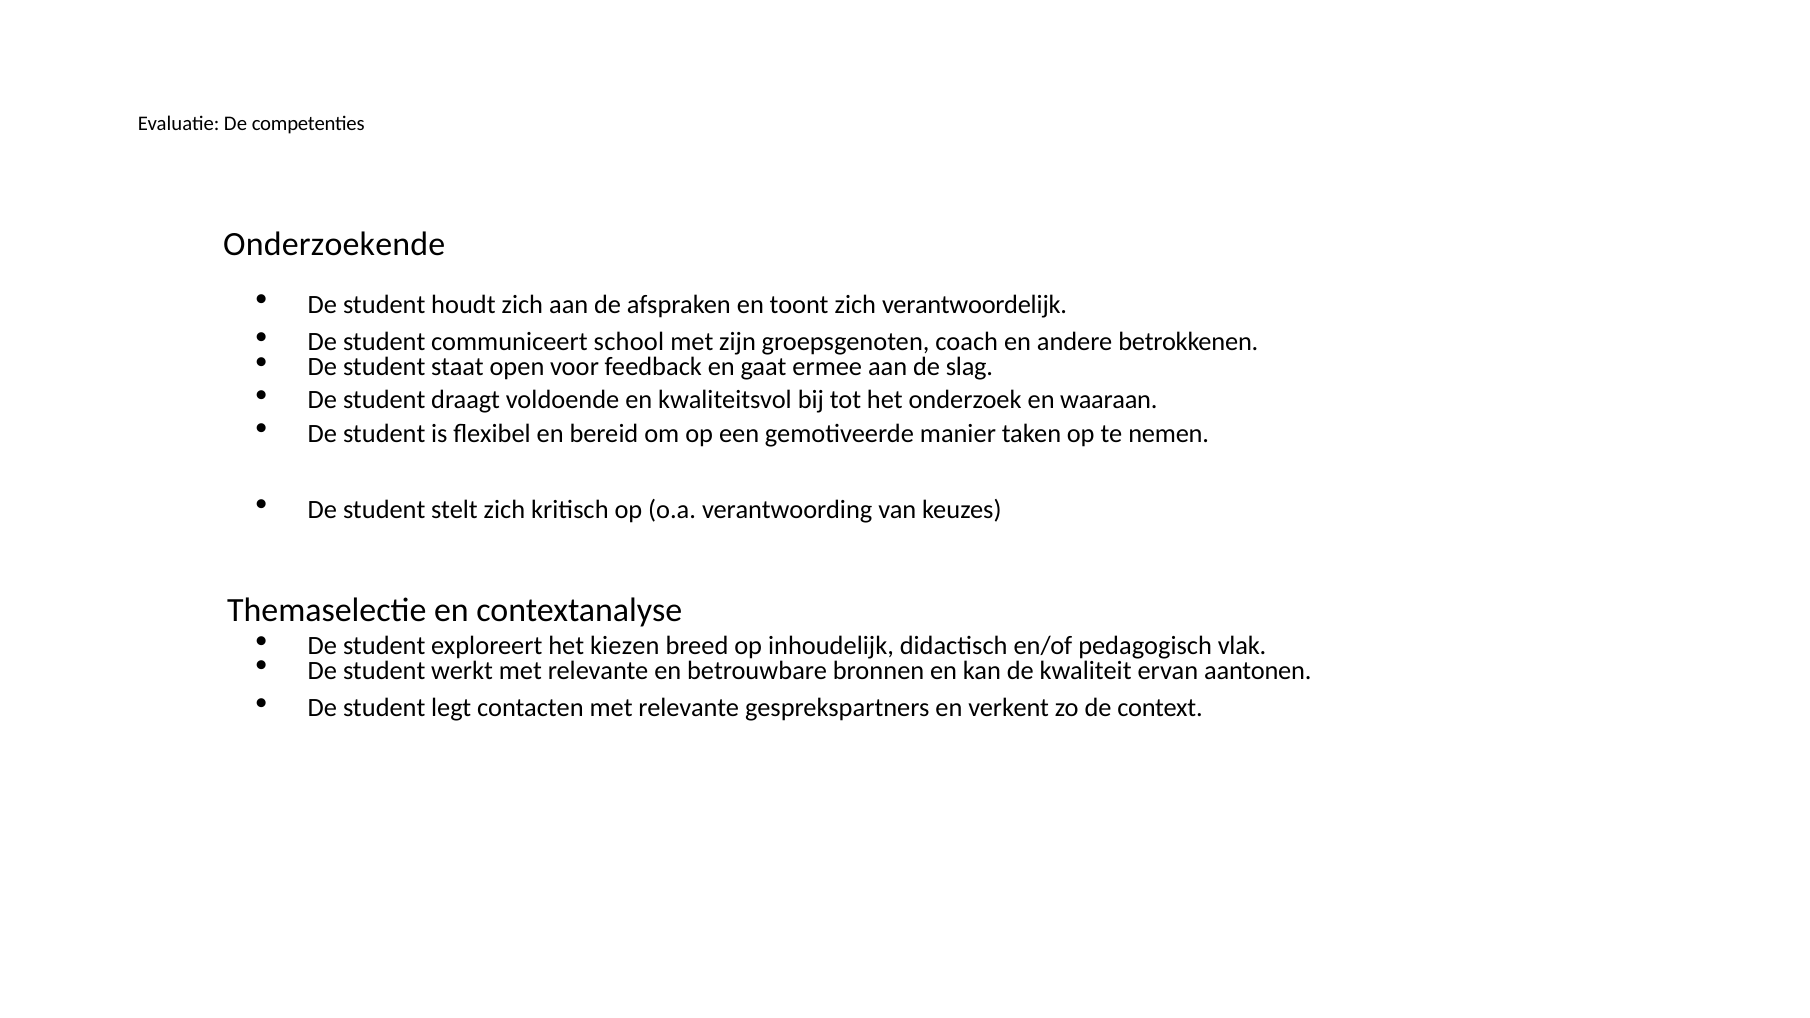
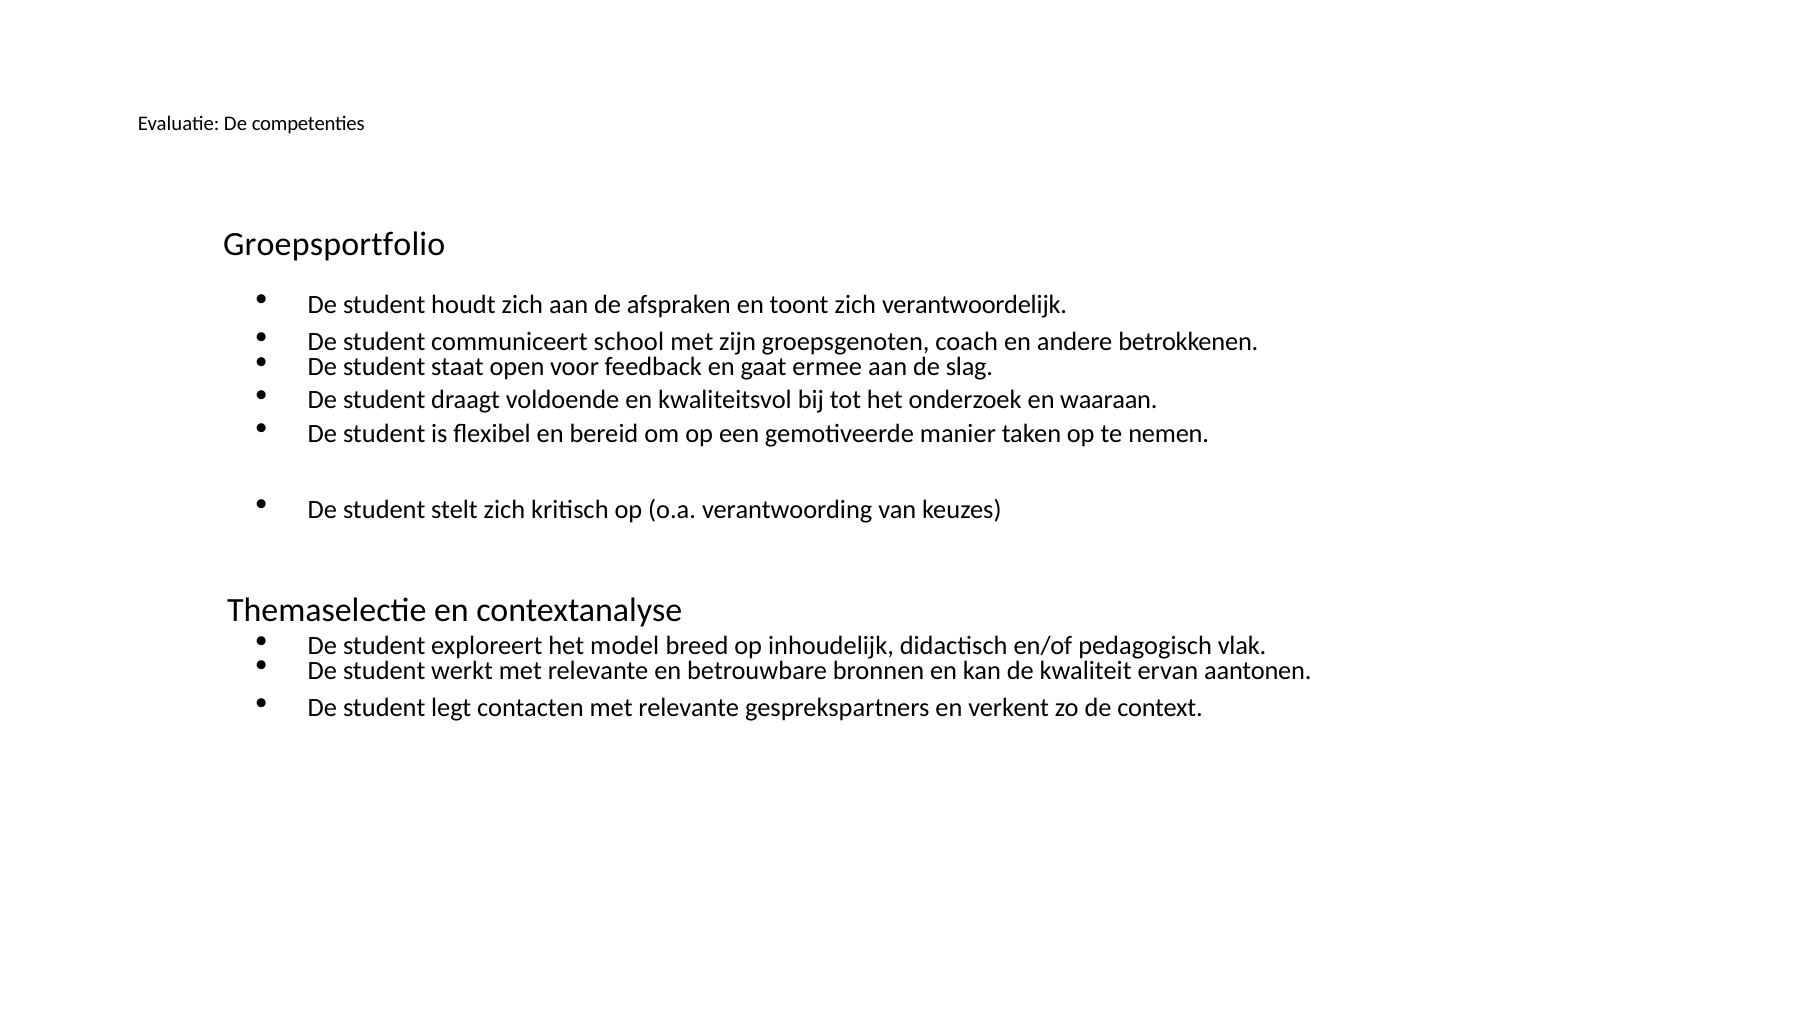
Onderzoekende: Onderzoekende -> Groepsportfolio (334, 244)
kiezen: kiezen -> model (625, 646)
